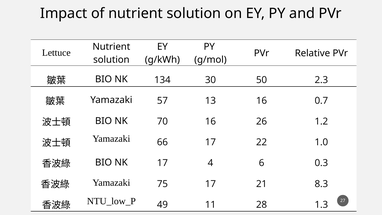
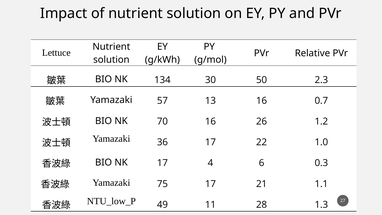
66: 66 -> 36 (162, 142)
8.3: 8.3 -> 1.1 (321, 184)
